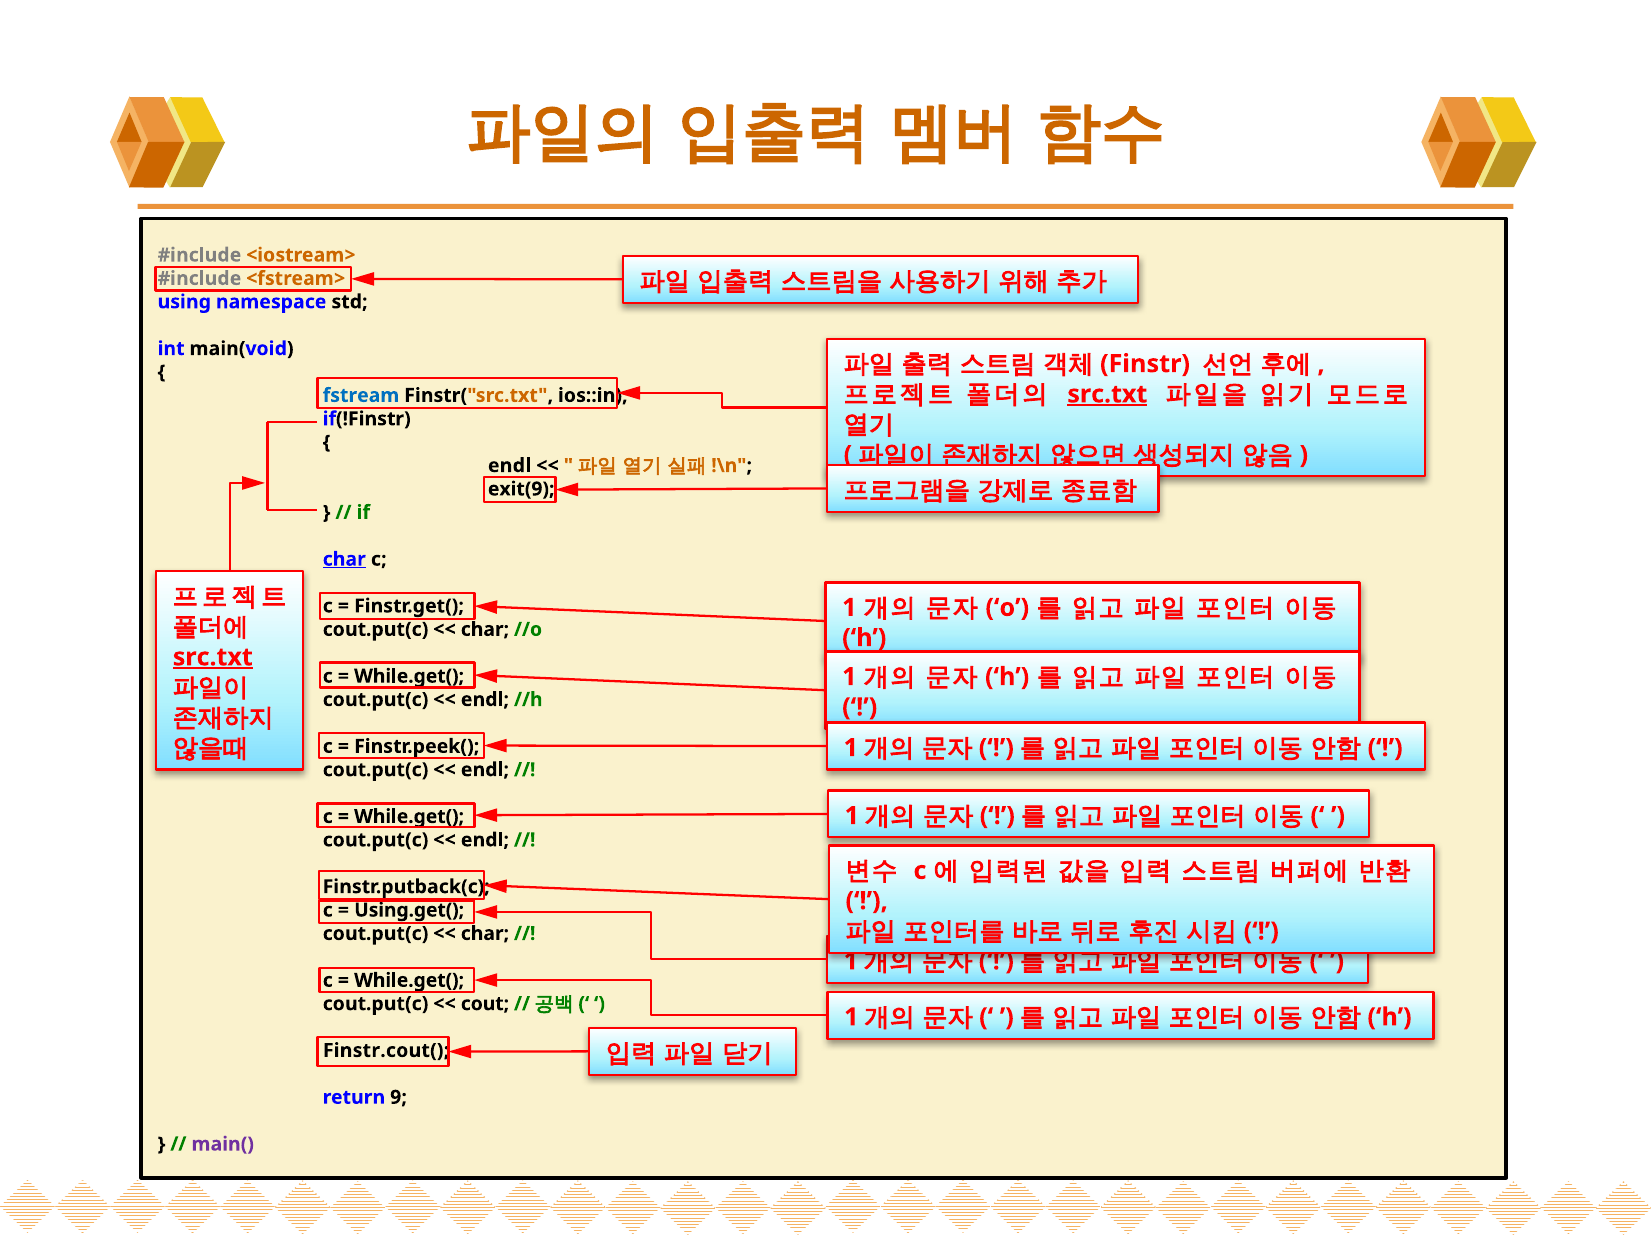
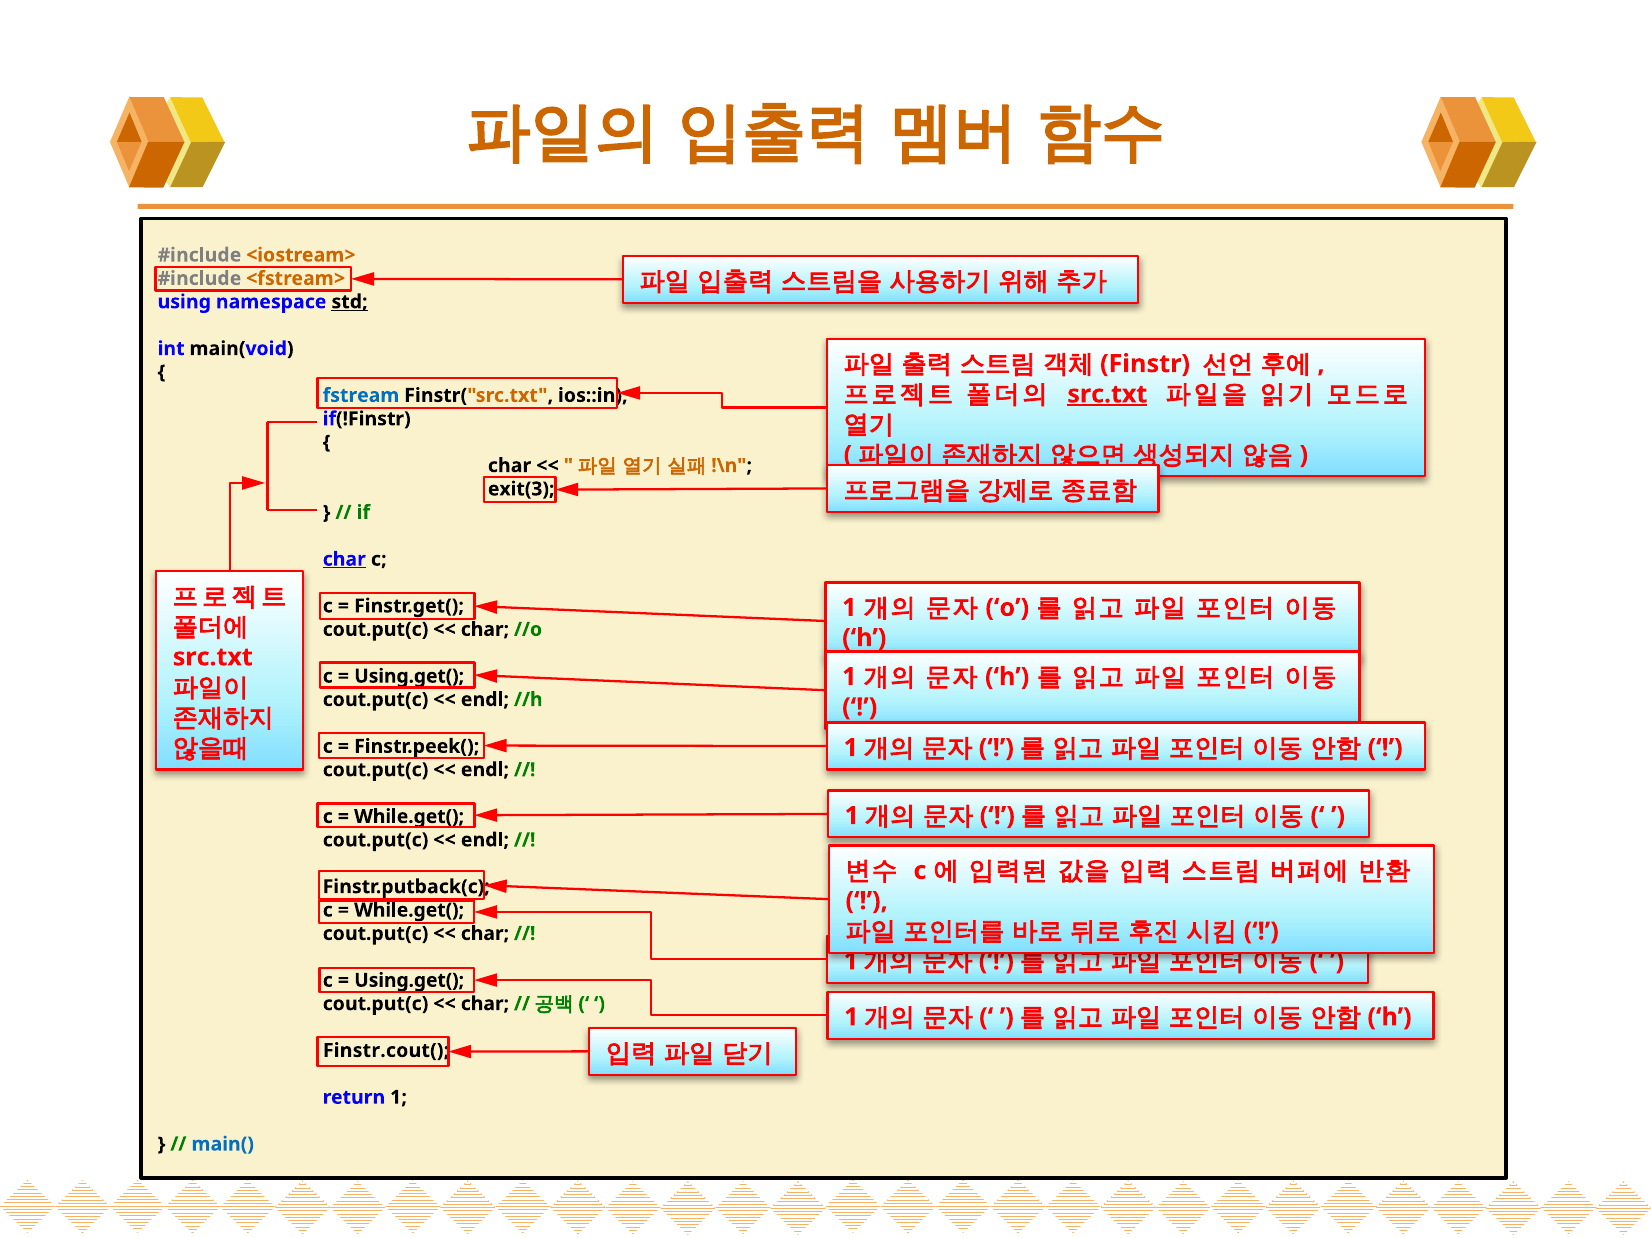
std underline: none -> present (350, 302)
endl: endl -> char (510, 466)
exit(9: exit(9 -> exit(3 (521, 489)
src.txt underline: present -> none (213, 657)
While.get(: While.get( -> Using.get( (409, 676)
Using.get(: Using.get( -> While.get( (409, 910)
While.get(: While.get( -> Using.get( (409, 981)
cout: cout -> char (485, 1004)
return 9: 9 -> 1 (399, 1098)
main( colour: purple -> blue (223, 1144)
